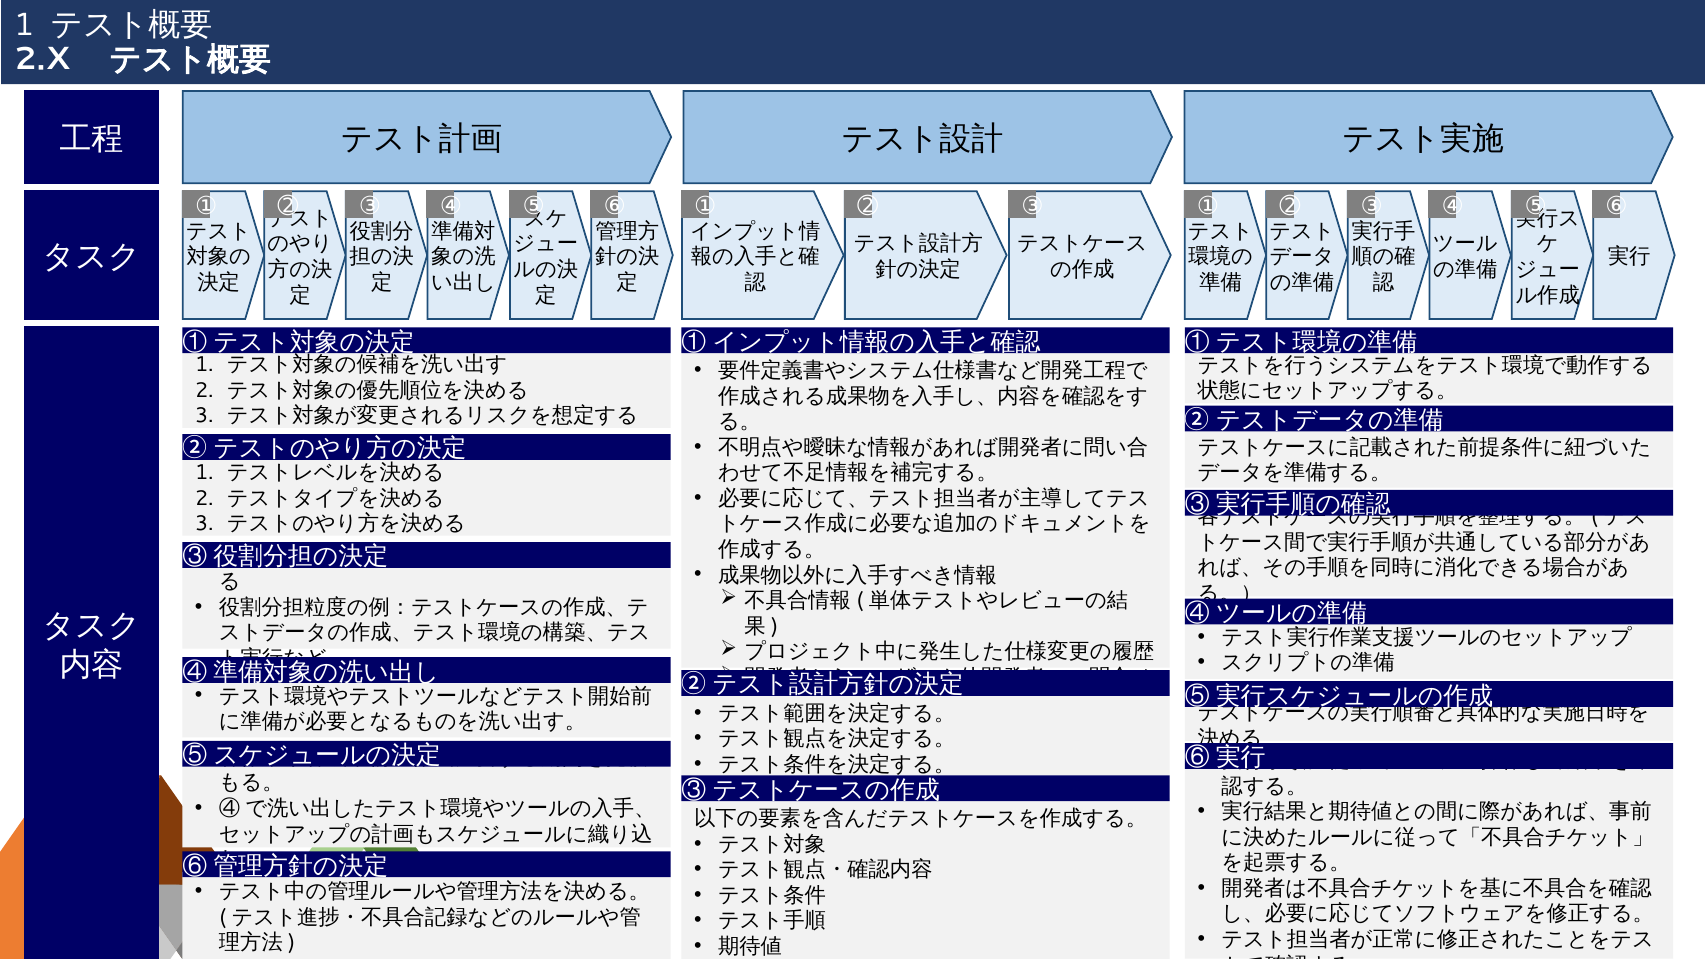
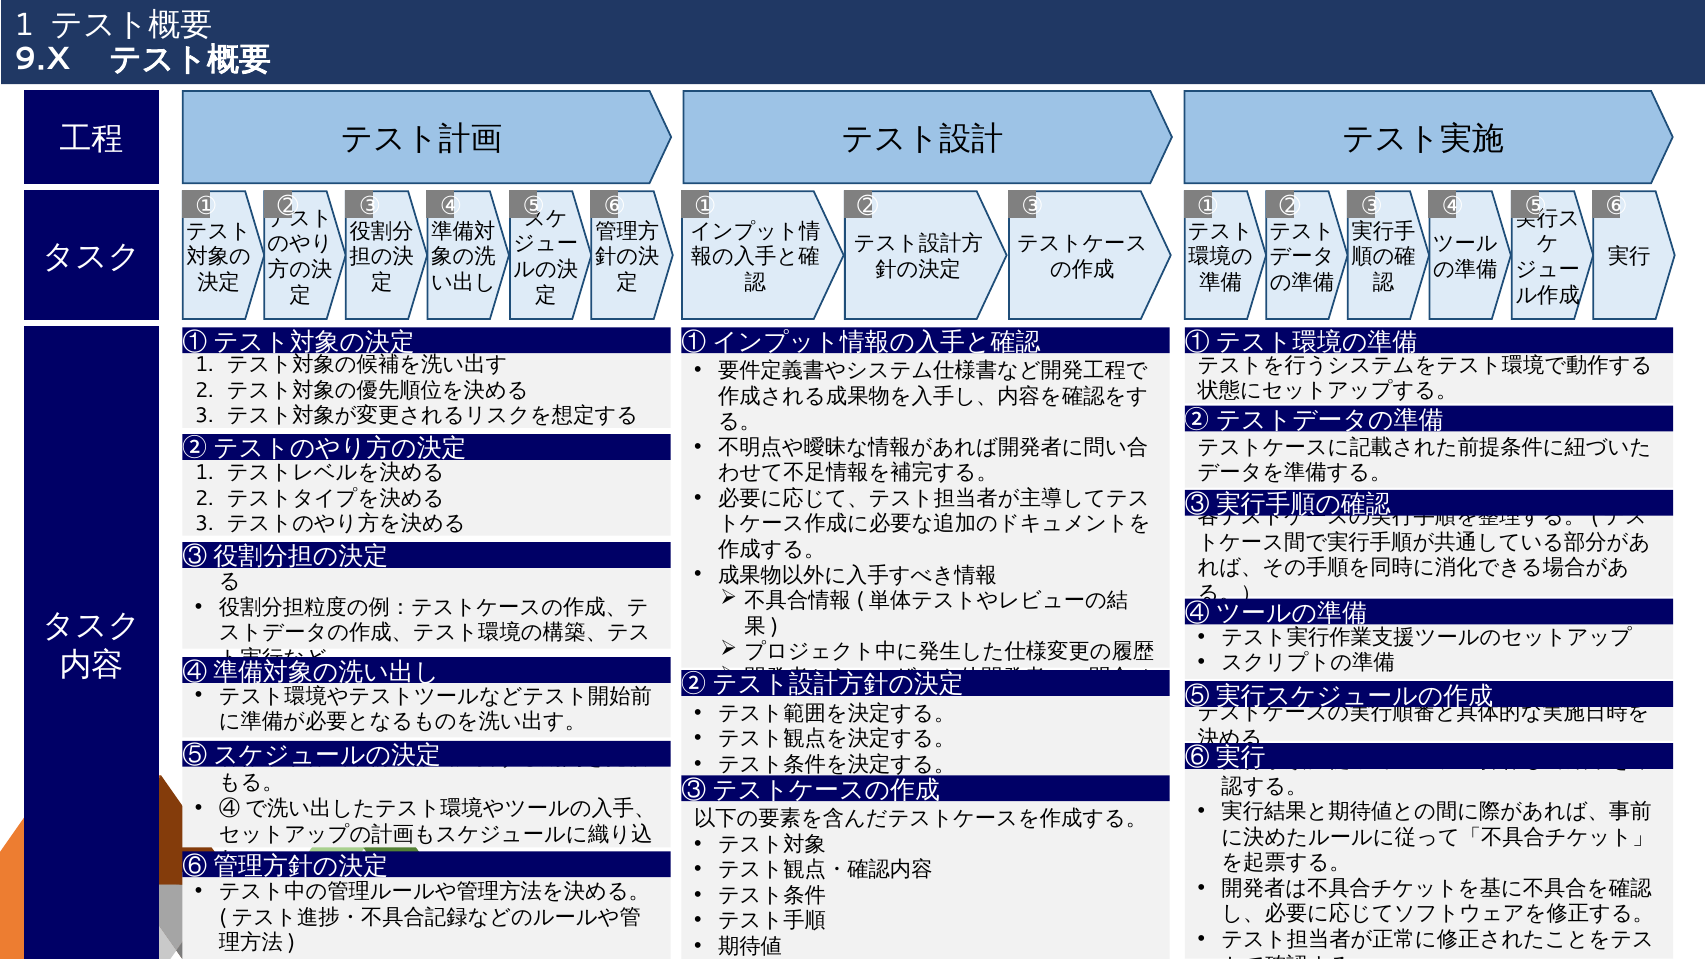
2.X: 2.X -> 9.X (42, 59)
